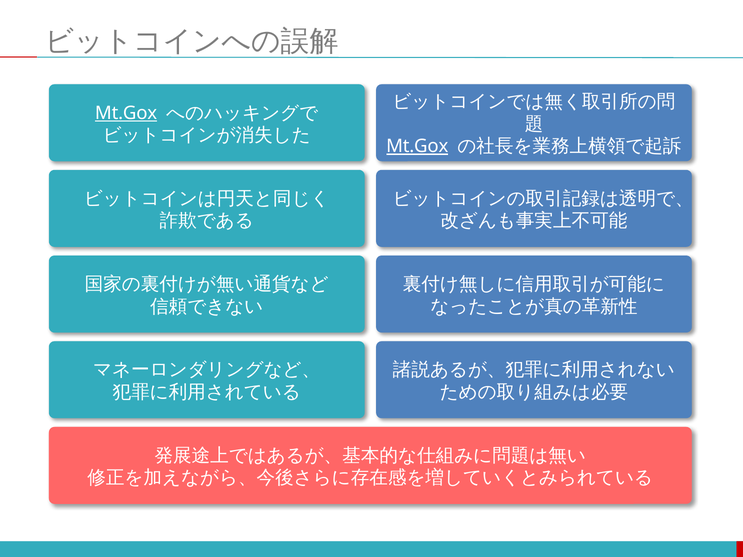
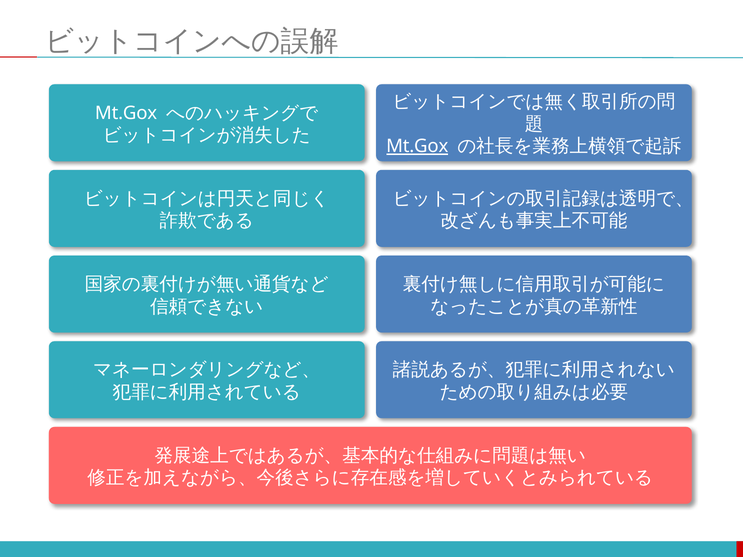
Mt.Gox underline: present -> none (126, 113)
